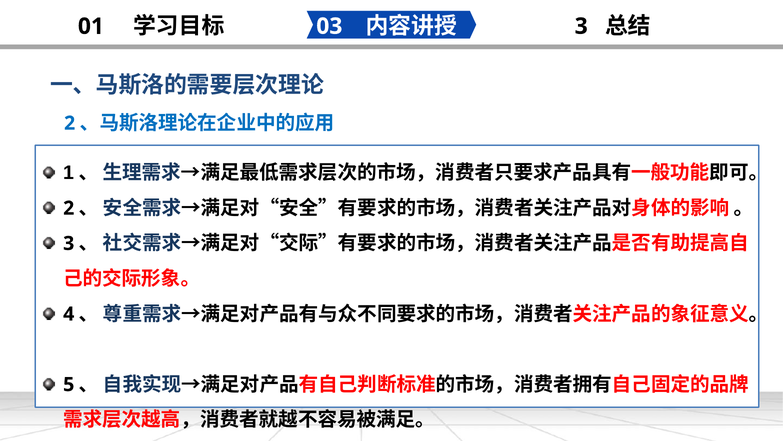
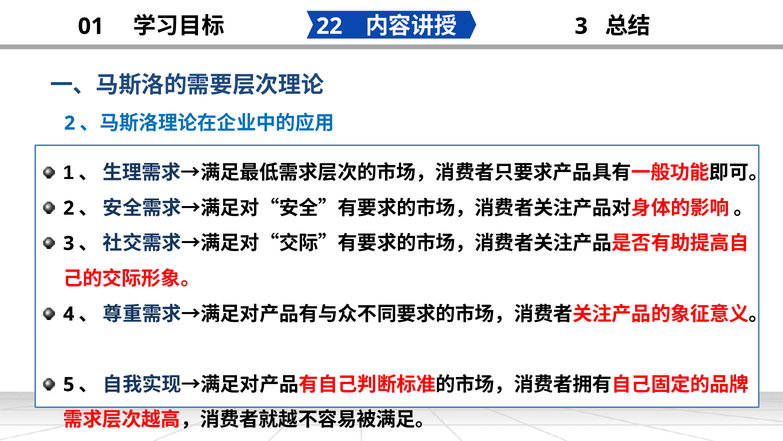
03: 03 -> 22 (329, 26)
